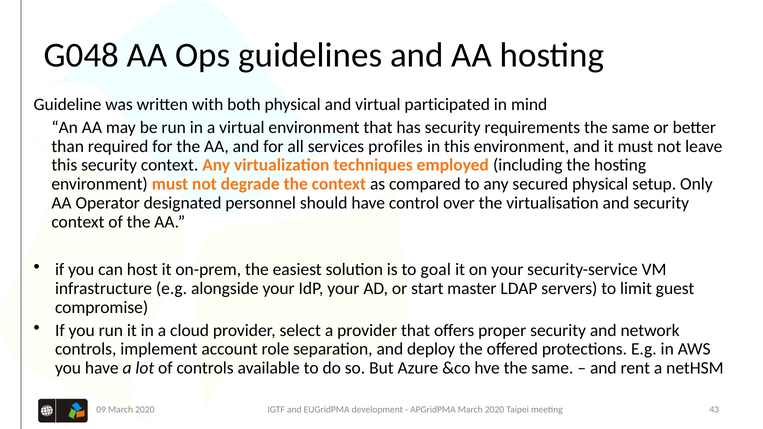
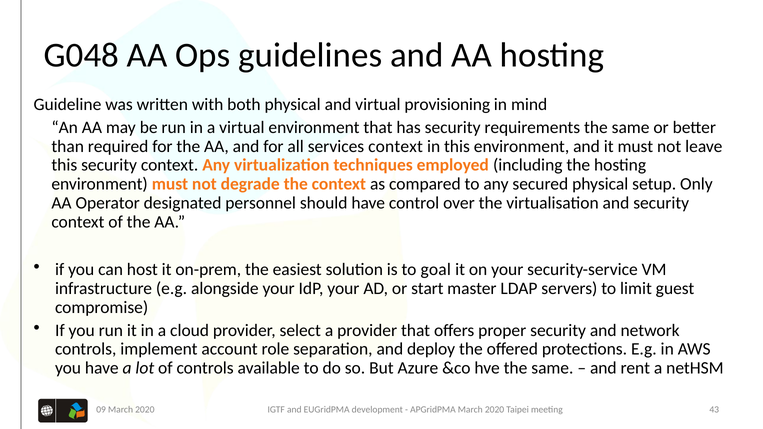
participated: participated -> provisioning (447, 105)
services profiles: profiles -> context (395, 146)
